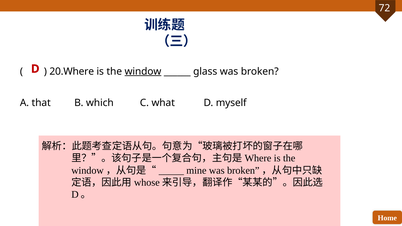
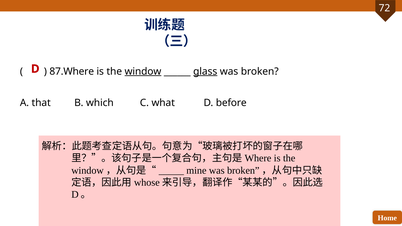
20.Where: 20.Where -> 87.Where (72, 71)
glass underline: none -> present (205, 71)
myself: myself -> before (231, 103)
